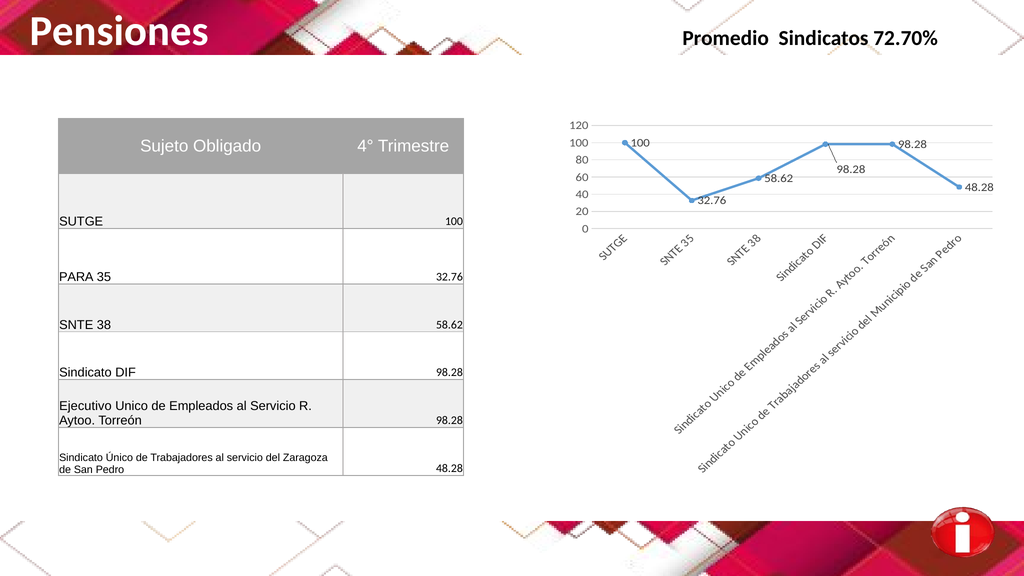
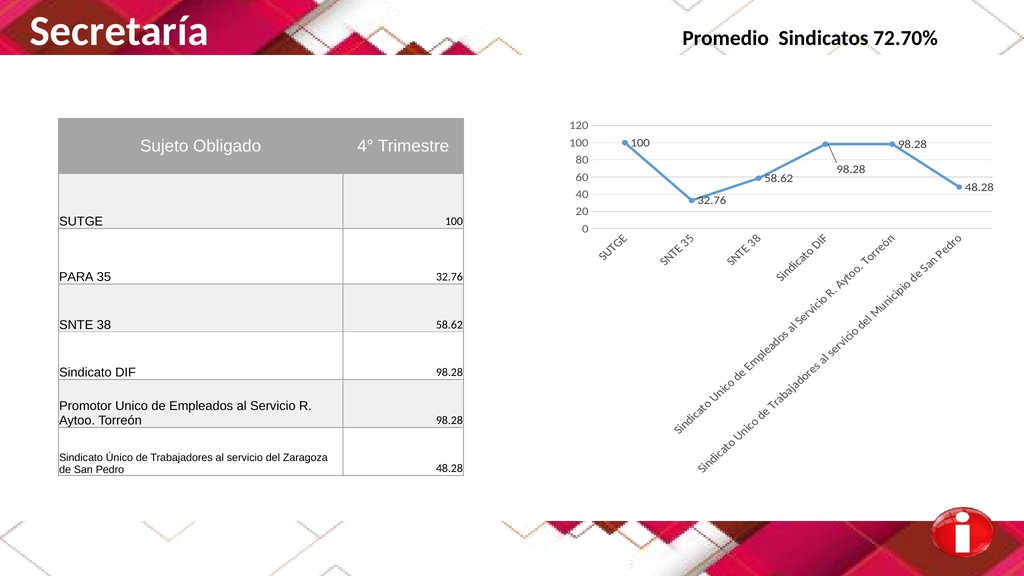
Pensiones: Pensiones -> Secretaría (119, 31)
Ejecutivo: Ejecutivo -> Promotor (85, 406)
